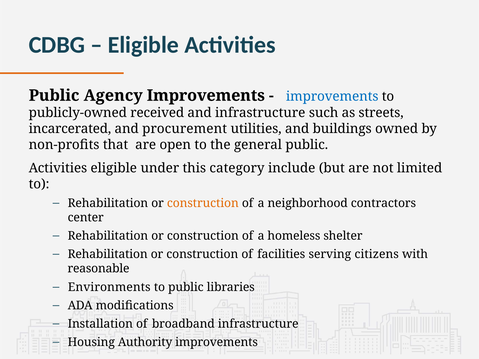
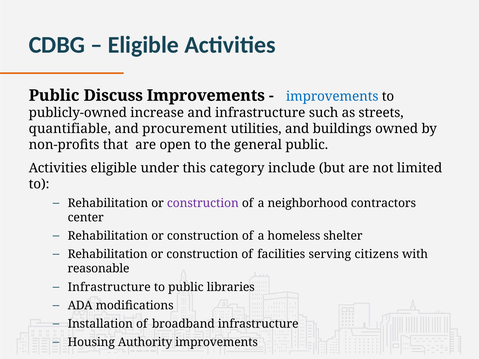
Agency: Agency -> Discuss (113, 96)
received: received -> increase (157, 113)
incarcerated: incarcerated -> quantifiable (70, 129)
construction colour: orange -> purple (203, 203)
Environments: Environments -> Infrastructure (109, 287)
